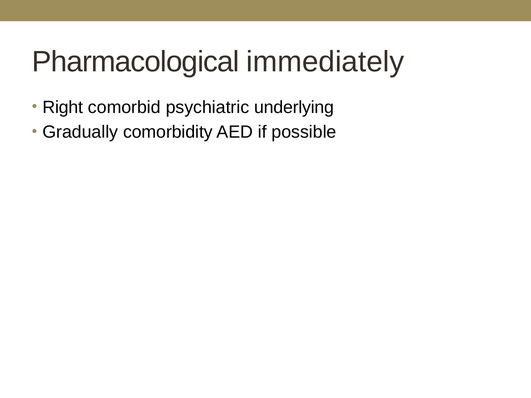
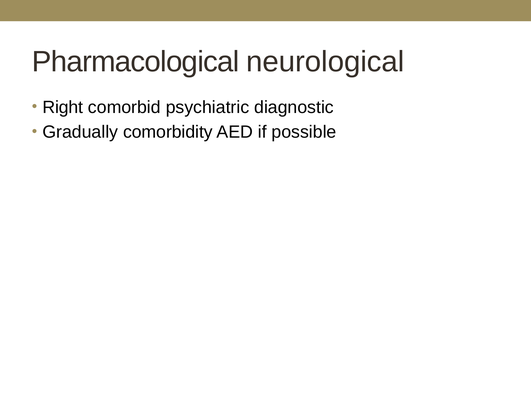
immediately: immediately -> neurological (325, 62)
underlying: underlying -> diagnostic (294, 107)
